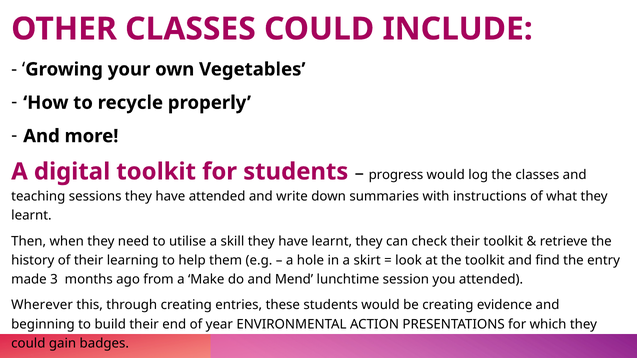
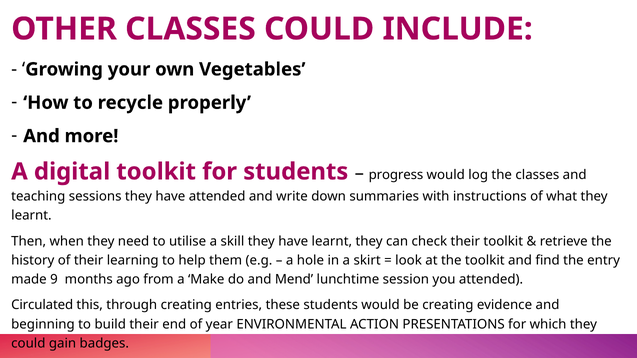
3: 3 -> 9 (54, 280)
Wherever: Wherever -> Circulated (42, 305)
